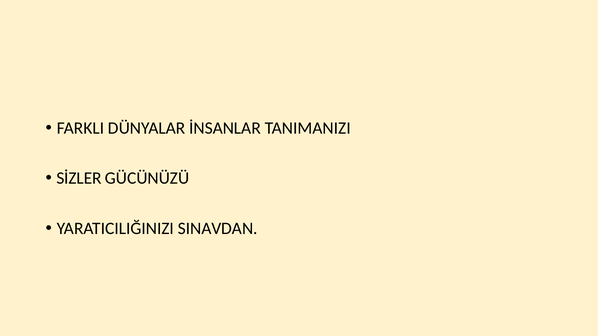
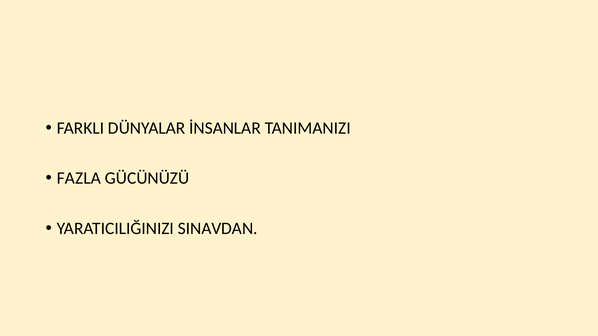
SİZLER: SİZLER -> FAZLA (79, 178)
